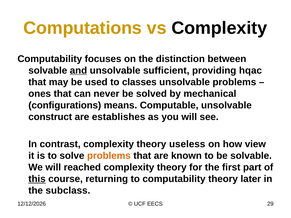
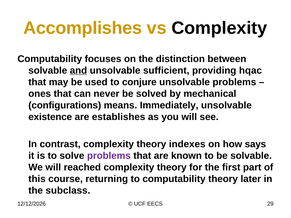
Computations: Computations -> Accomplishes (83, 28)
classes: classes -> conjure (139, 82)
Computable: Computable -> Immediately (169, 105)
construct: construct -> existence (50, 117)
useless: useless -> indexes (187, 144)
view: view -> says (255, 144)
problems colour: orange -> purple (109, 156)
this underline: present -> none (37, 179)
